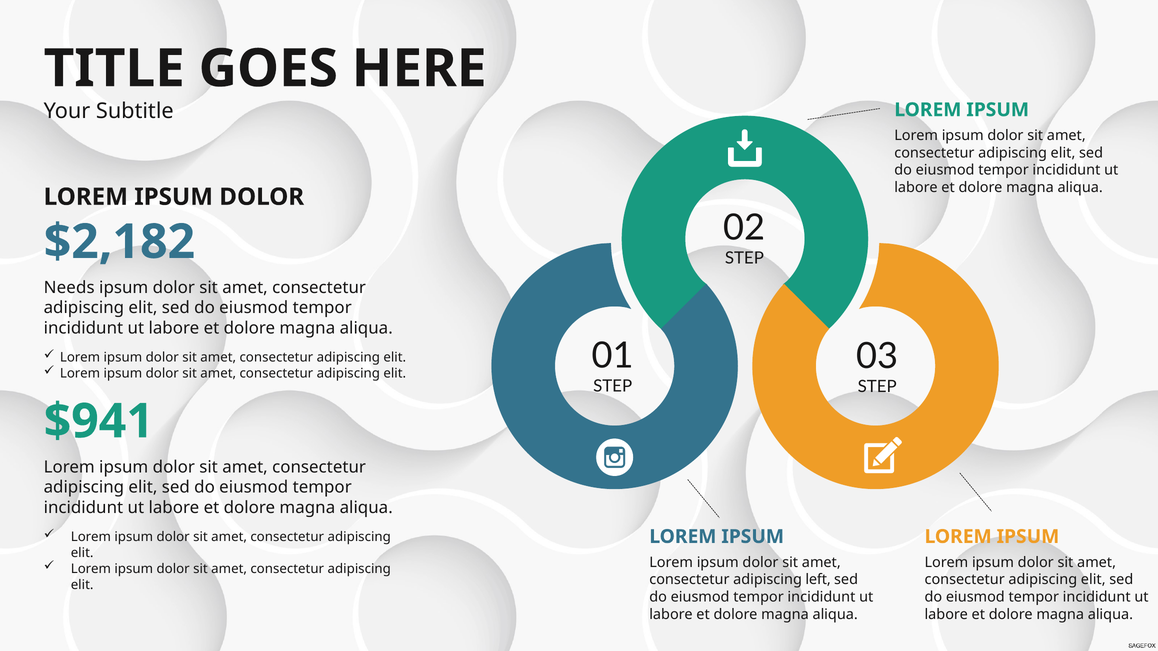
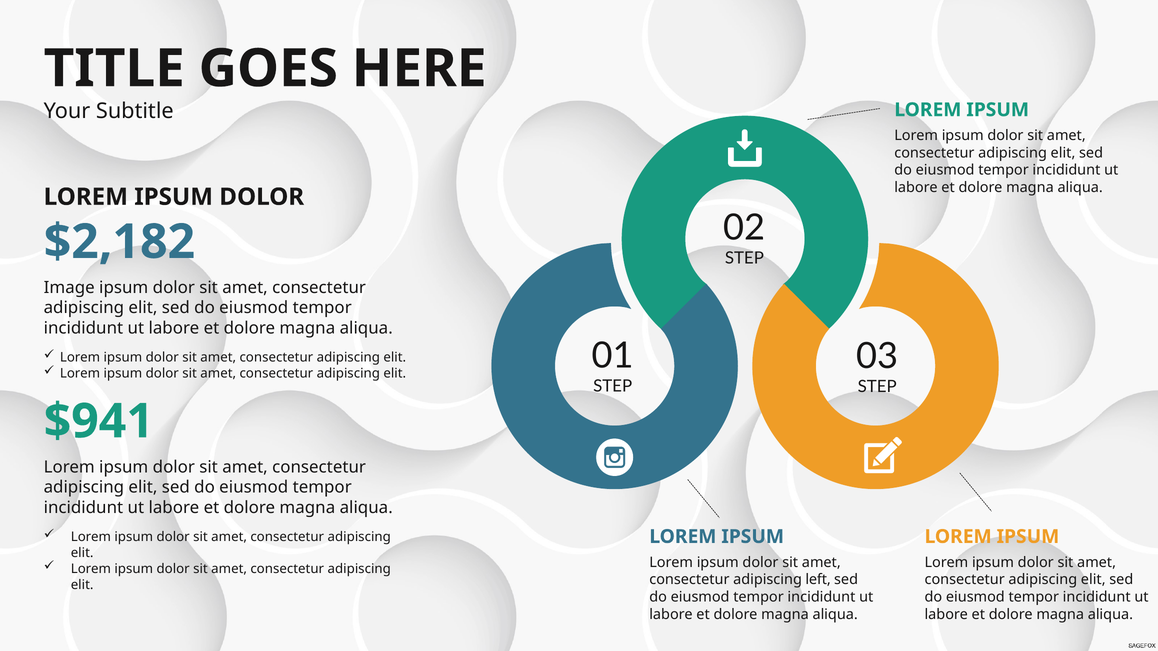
Needs: Needs -> Image (69, 288)
